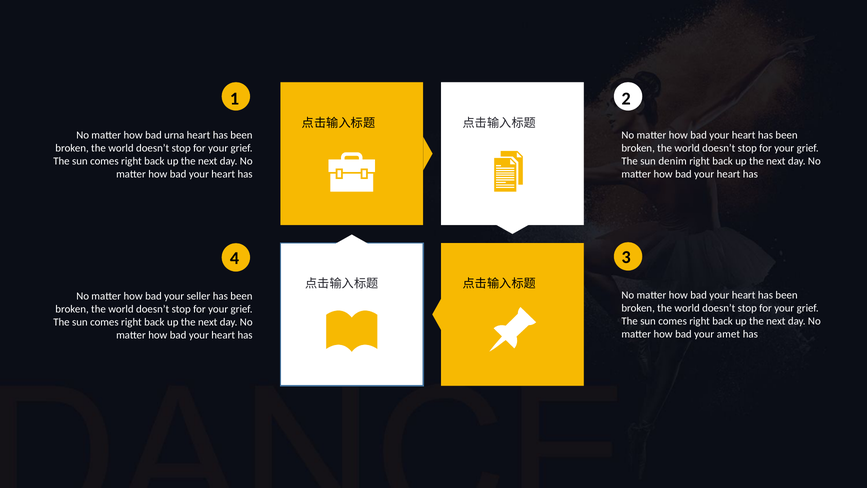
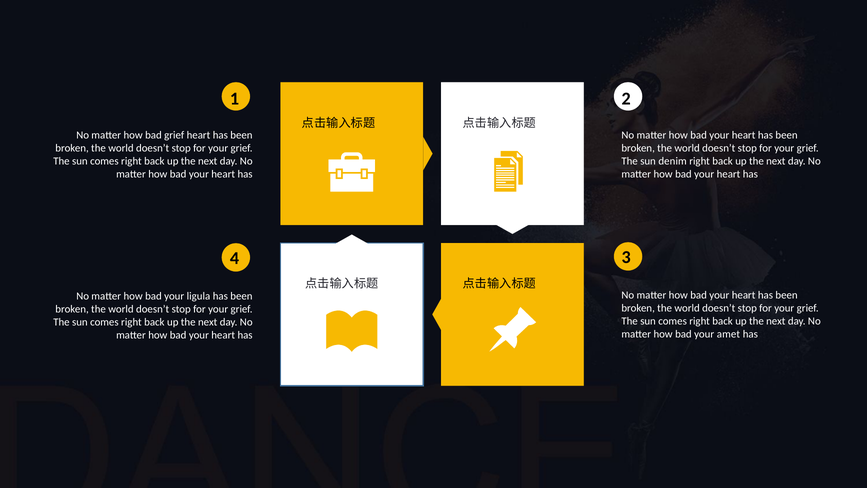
bad urna: urna -> grief (174, 135)
seller: seller -> ligula (198, 296)
